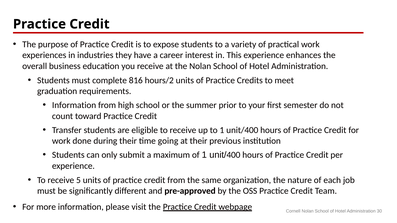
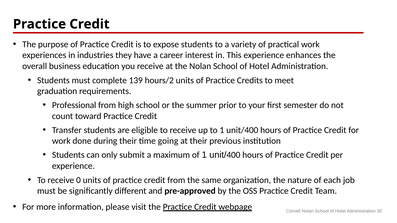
816: 816 -> 139 (136, 80)
Information: Information -> Professional (74, 105)
5: 5 -> 0 (78, 180)
